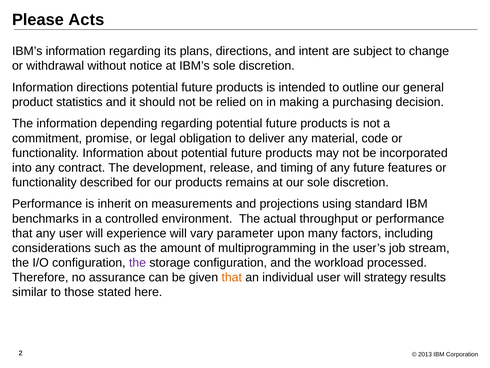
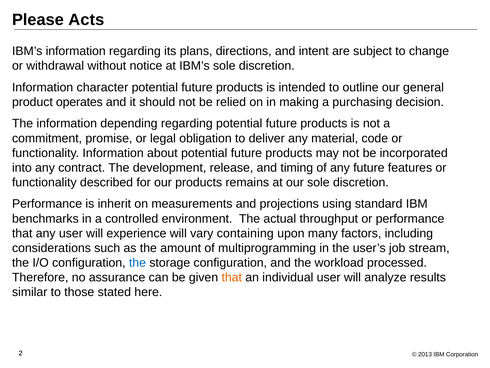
Information directions: directions -> character (102, 87)
statistics: statistics -> operates (79, 102)
parameter: parameter -> containing (245, 233)
the colour: purple -> blue (138, 262)
strategy: strategy -> analyze (385, 277)
